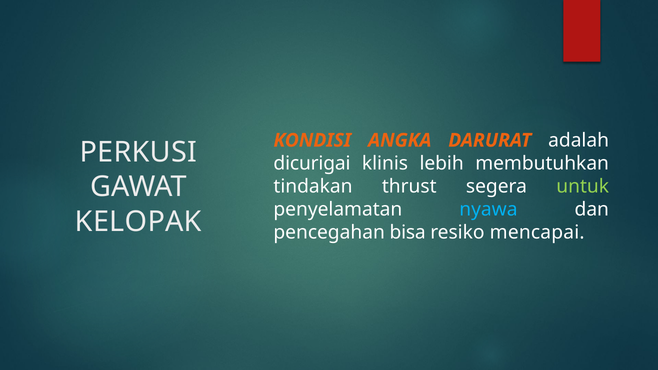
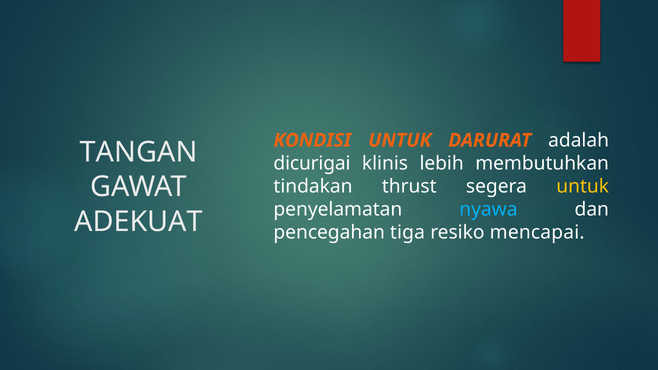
KONDISI ANGKA: ANGKA -> UNTUK (400, 140)
PERKUSI: PERKUSI -> TANGAN (139, 153)
untuk colour: light green -> yellow (583, 186)
KELOPAK: KELOPAK -> ADEKUAT (139, 222)
bisa: bisa -> tiga (407, 232)
